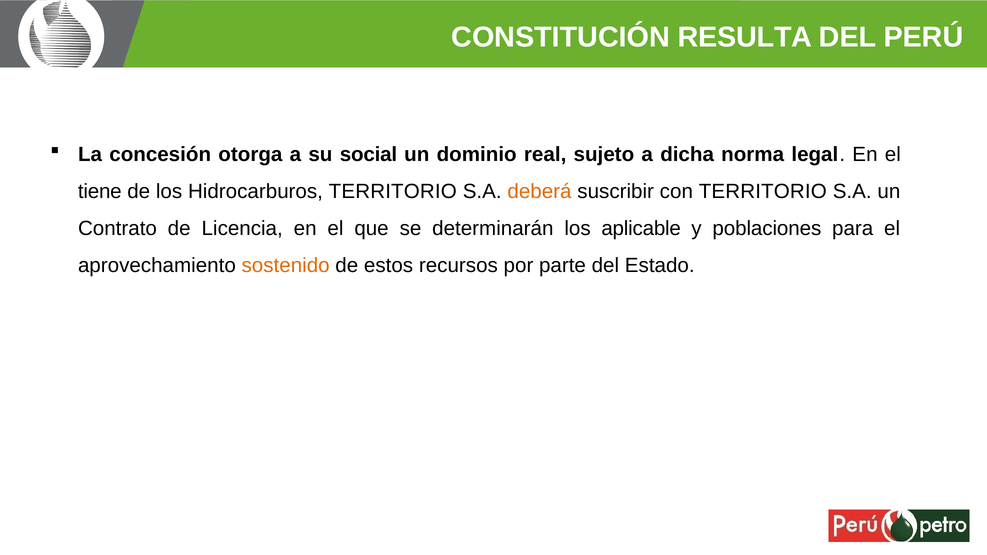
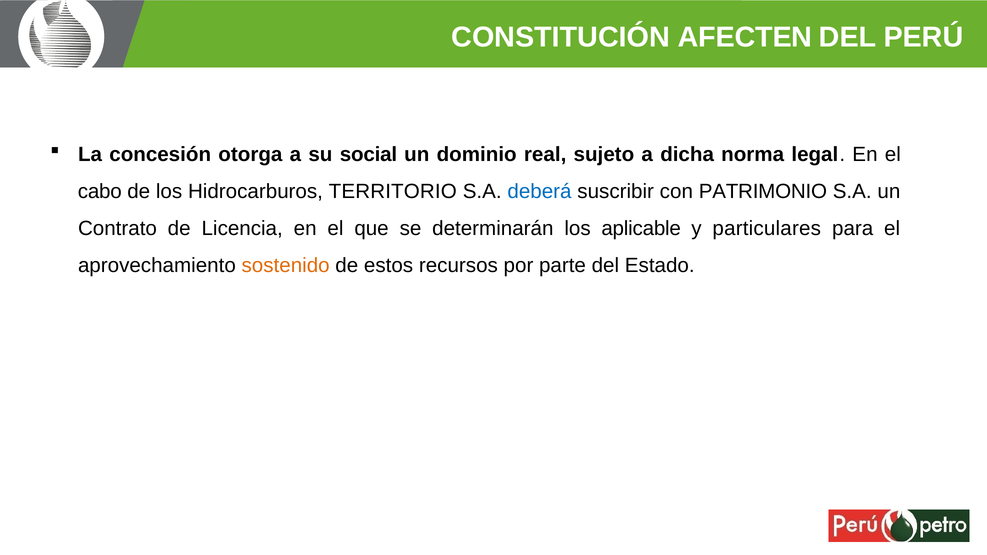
RESULTA: RESULTA -> AFECTEN (745, 37)
tiene: tiene -> cabo (100, 191)
deberá colour: orange -> blue (540, 191)
con TERRITORIO: TERRITORIO -> PATRIMONIO (763, 191)
poblaciones: poblaciones -> particulares (767, 228)
